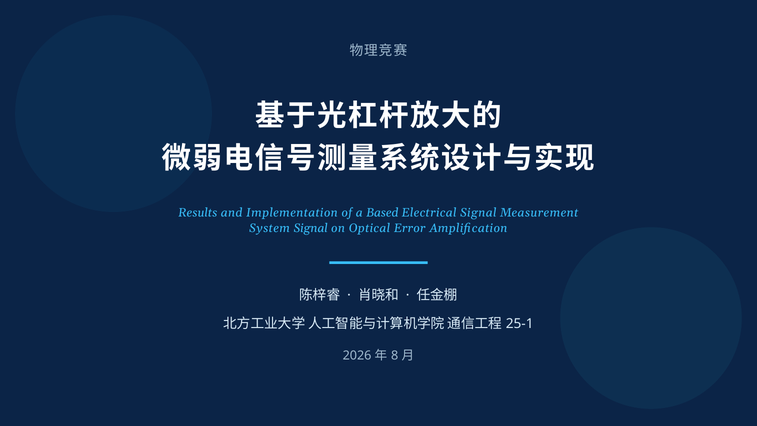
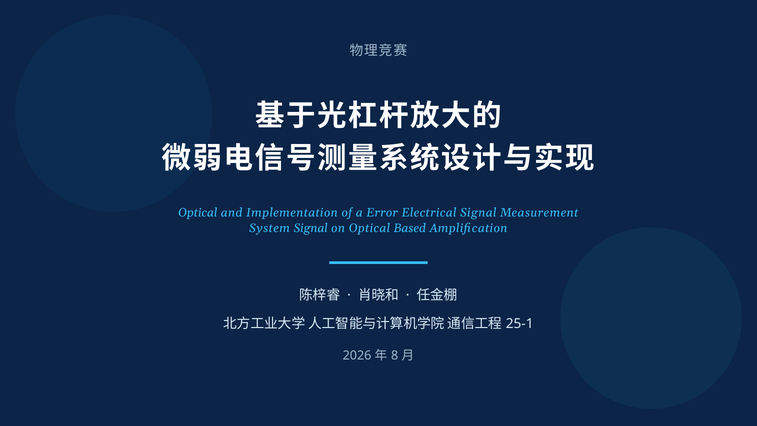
Results: Results -> Optical (198, 213)
Based: Based -> Error (382, 213)
Error: Error -> Based (410, 228)
